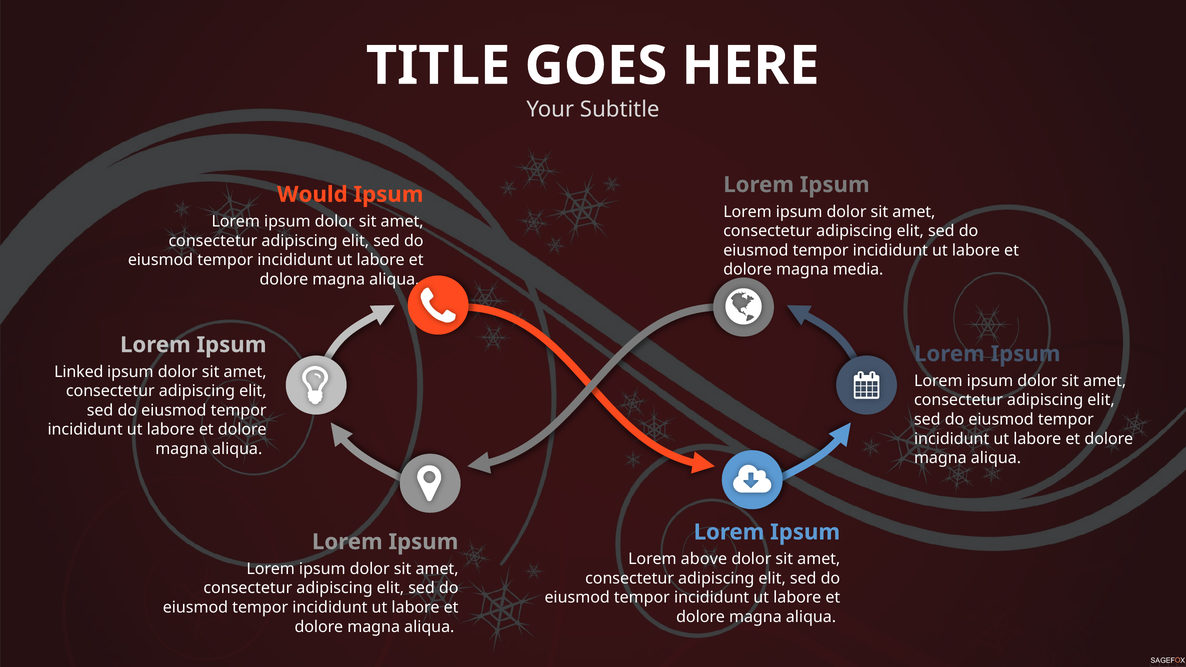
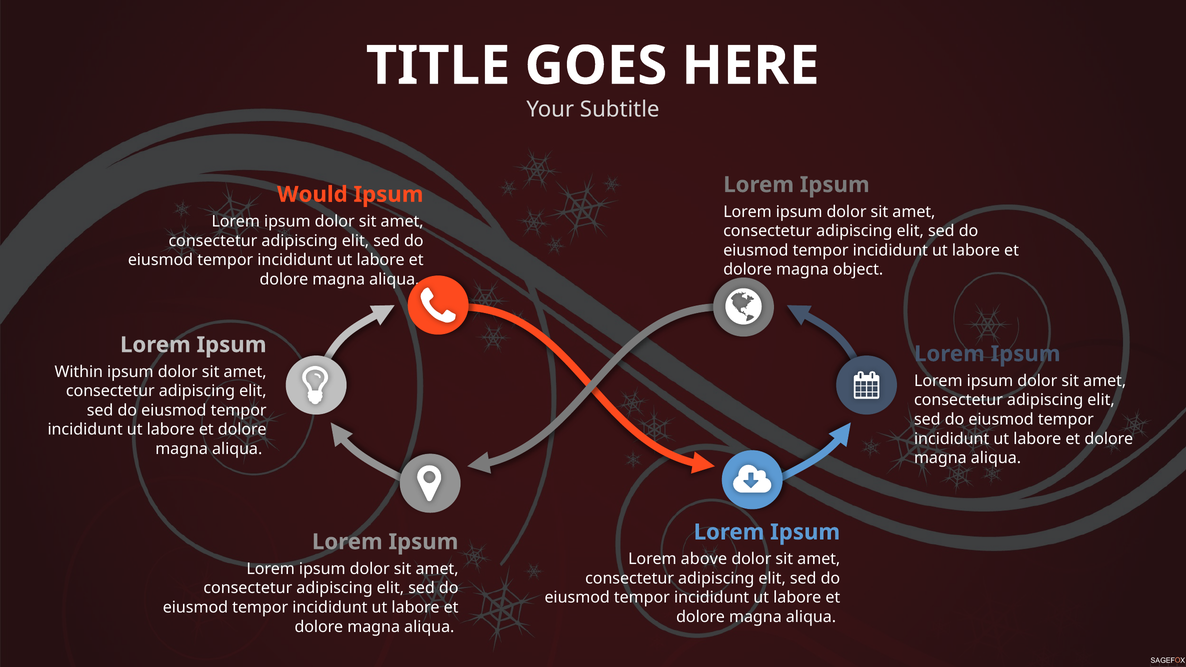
media: media -> object (858, 270)
Linked: Linked -> Within (79, 372)
